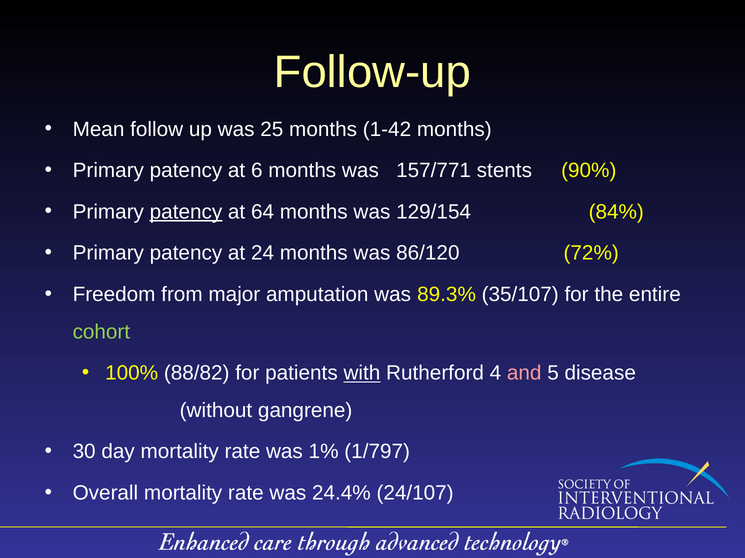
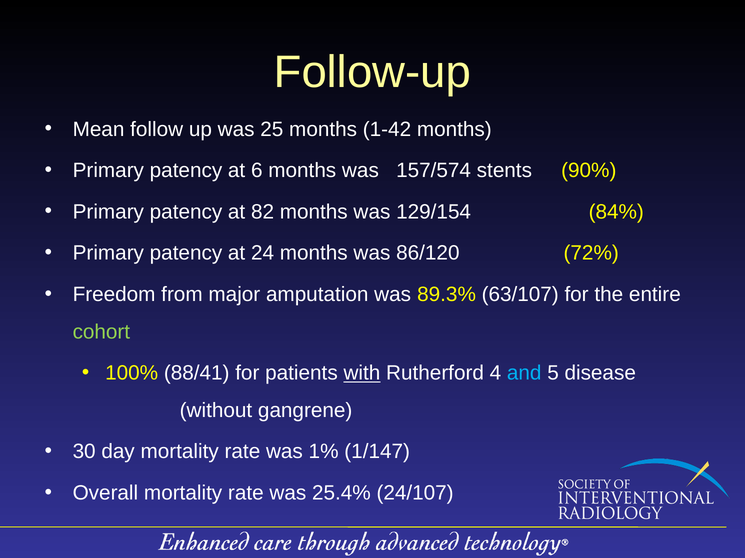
157/771: 157/771 -> 157/574 (434, 171)
patency underline: present -> none (186, 212)
64: 64 -> 82 (263, 212)
35/107: 35/107 -> 63/107 (520, 295)
88/82: 88/82 -> 88/41 (197, 374)
and colour: pink -> light blue (524, 374)
1/797: 1/797 -> 1/147 (377, 452)
24.4%: 24.4% -> 25.4% (341, 494)
